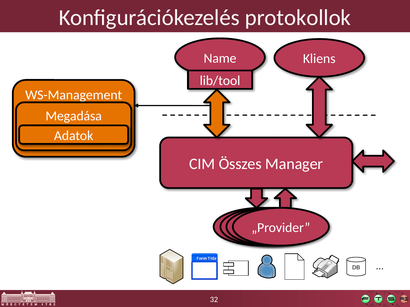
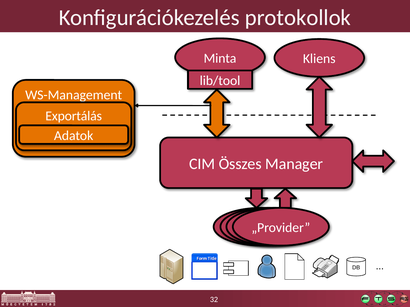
Name: Name -> Minta (220, 58)
Megadása: Megadása -> Exportálás (74, 116)
